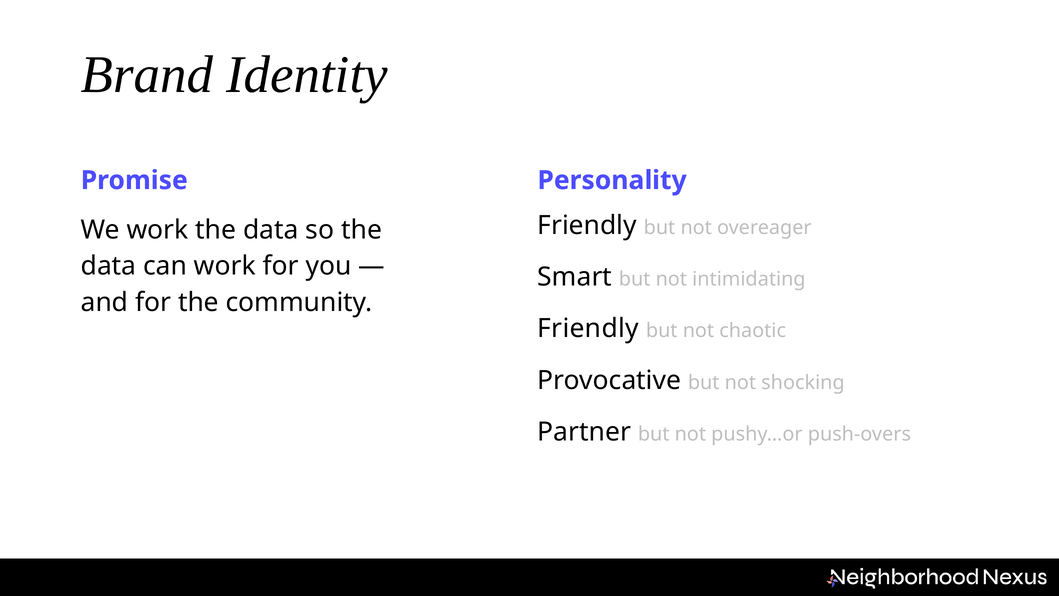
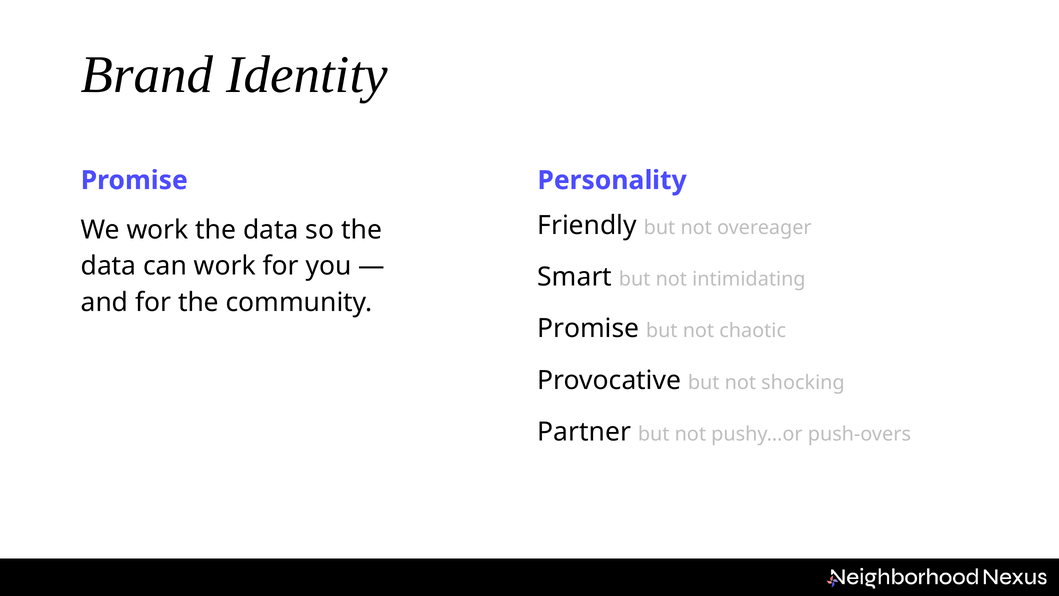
Friendly: Friendly -> Promise (588, 329)
